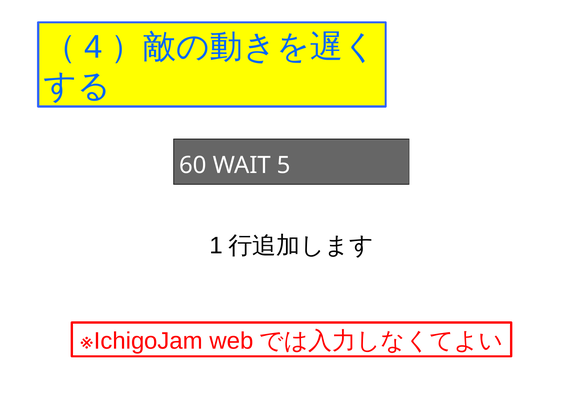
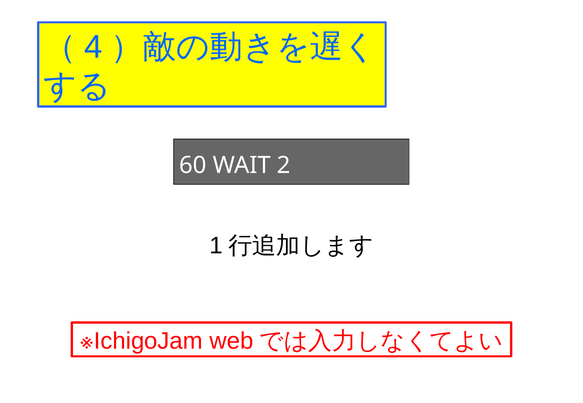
5: 5 -> 2 (284, 166)
